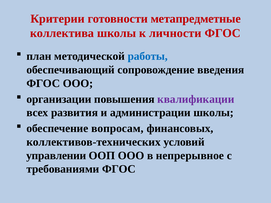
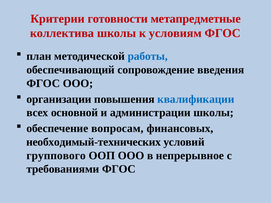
личности: личности -> условиям (175, 33)
квалификации colour: purple -> blue (196, 99)
развития: развития -> основной (74, 113)
коллективов-технических: коллективов-технических -> необходимый-технических (94, 142)
управлении: управлении -> группового (56, 156)
